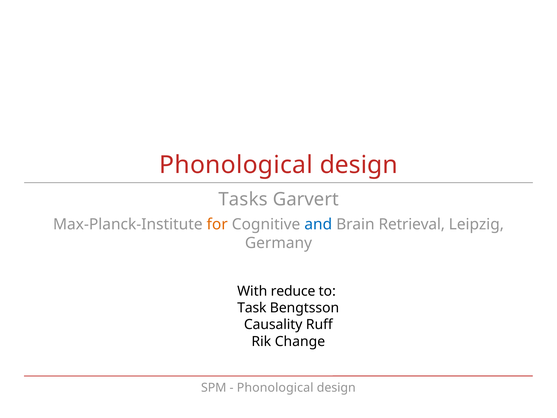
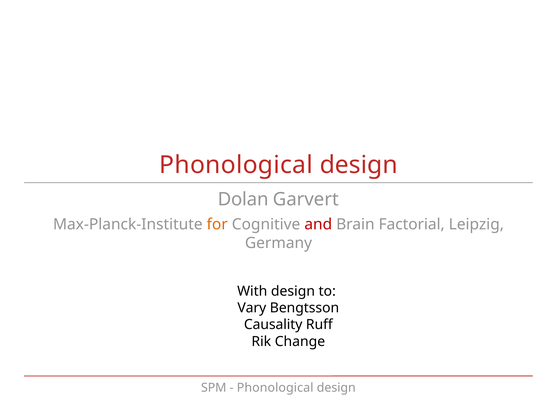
Tasks: Tasks -> Dolan (243, 199)
and colour: blue -> red (318, 224)
Retrieval: Retrieval -> Factorial (412, 224)
With reduce: reduce -> design (293, 291)
Task: Task -> Vary (252, 308)
